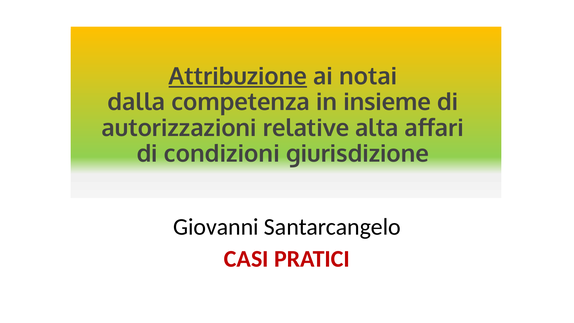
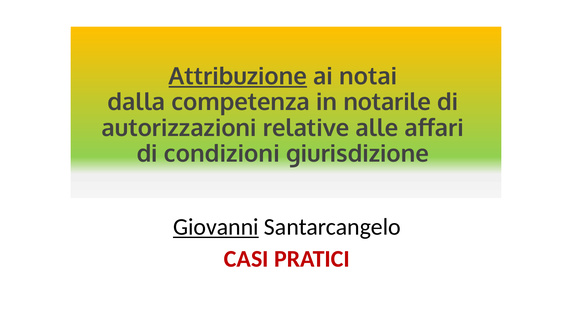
insieme: insieme -> notarile (387, 102)
alta: alta -> alle (377, 128)
Giovanni underline: none -> present (216, 227)
